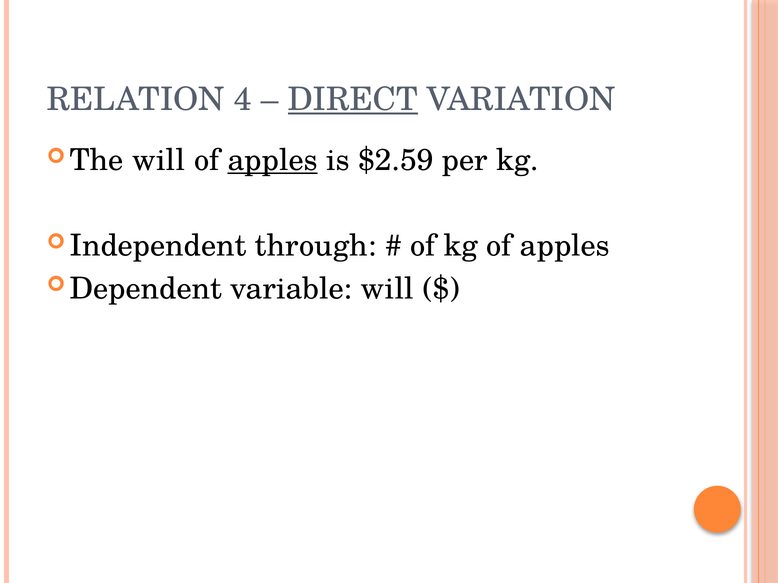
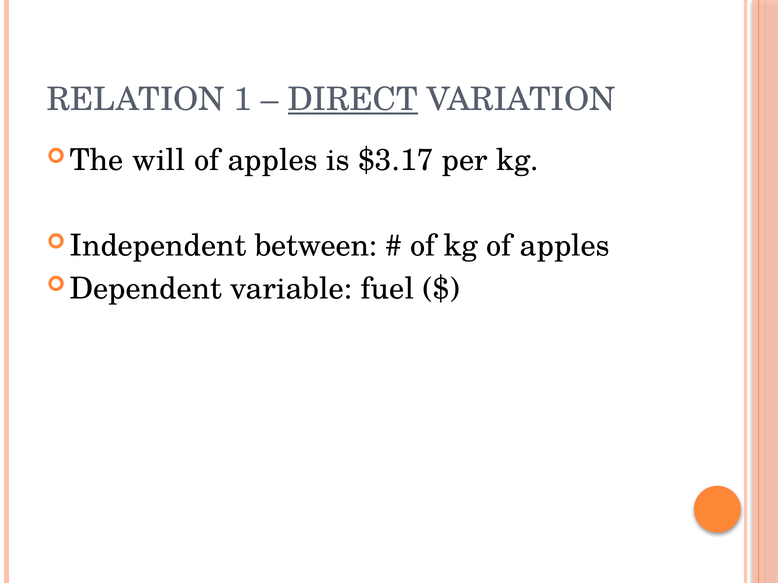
4: 4 -> 1 (243, 100)
apples underline: present -> none (273, 160)
$2.59: $2.59 -> $3.17 (396, 160)
through: through -> between (316, 246)
variable will: will -> fuel (387, 289)
